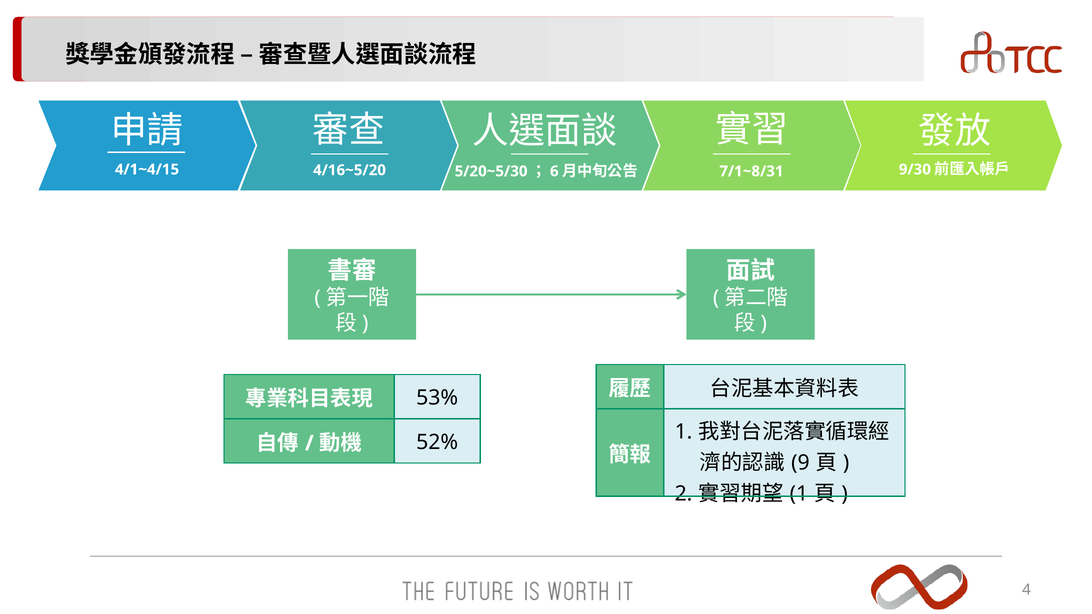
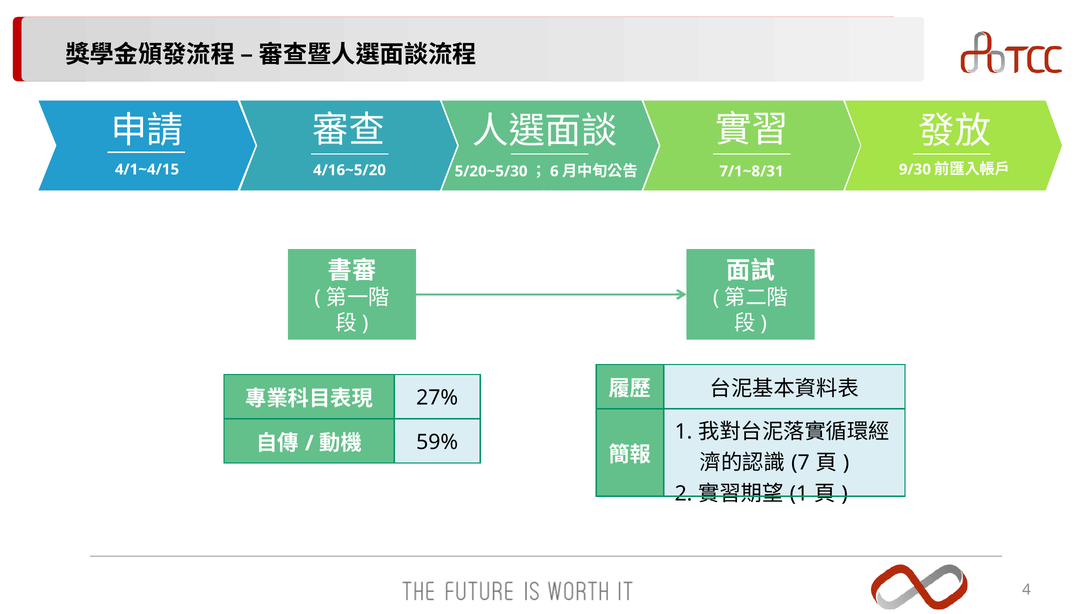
53%: 53% -> 27% (437, 398)
52%: 52% -> 59% (437, 442)
9: 9 -> 7 (800, 463)
